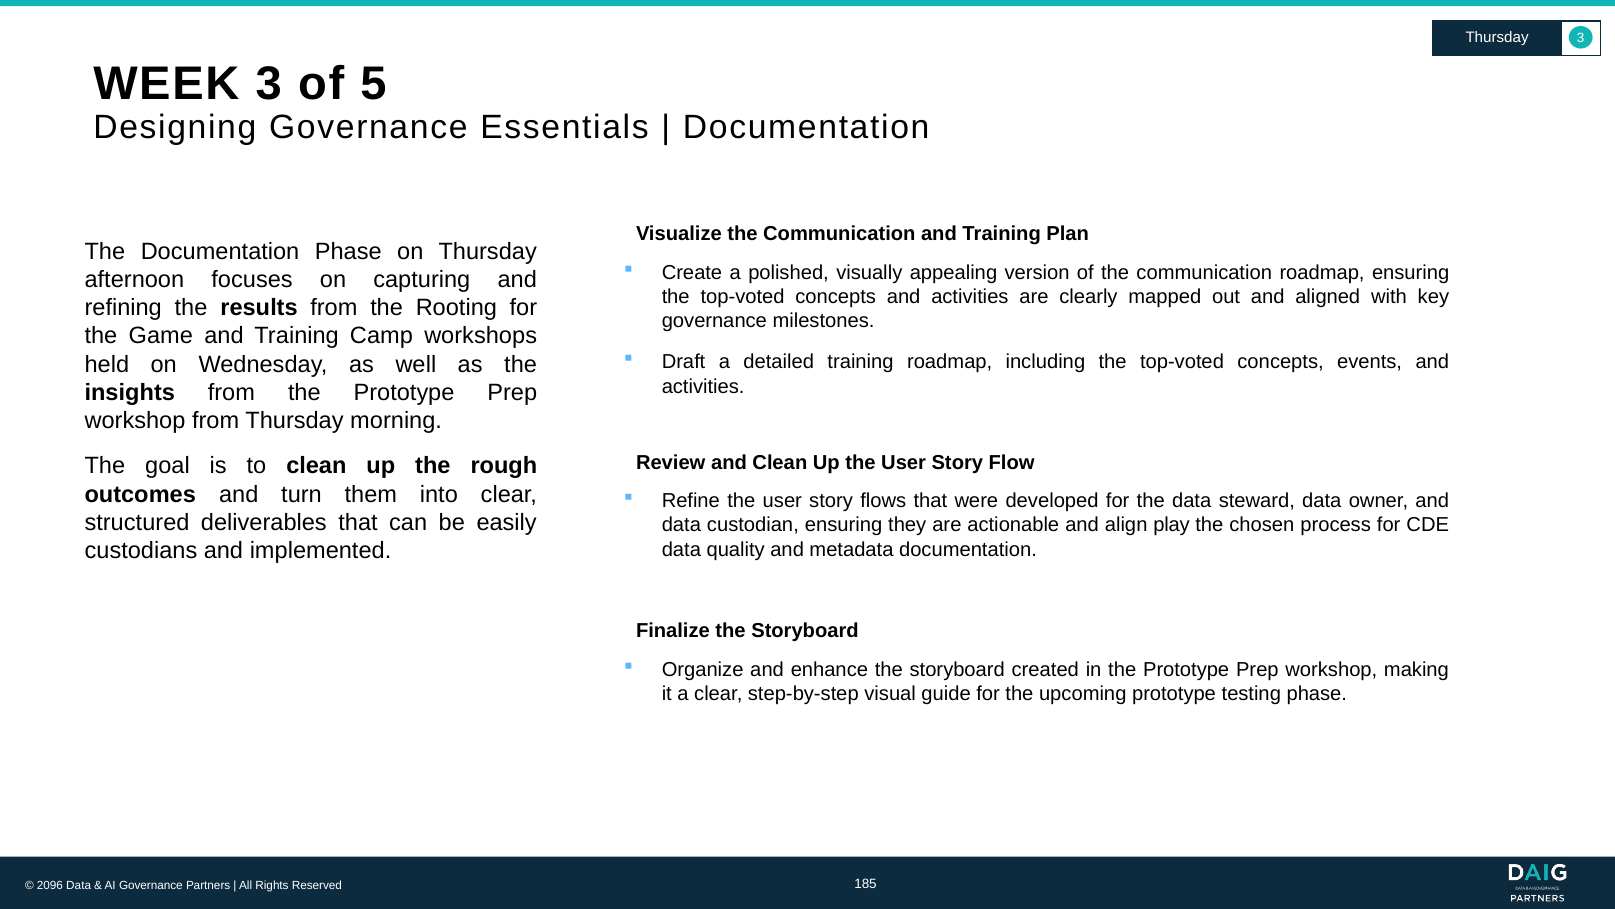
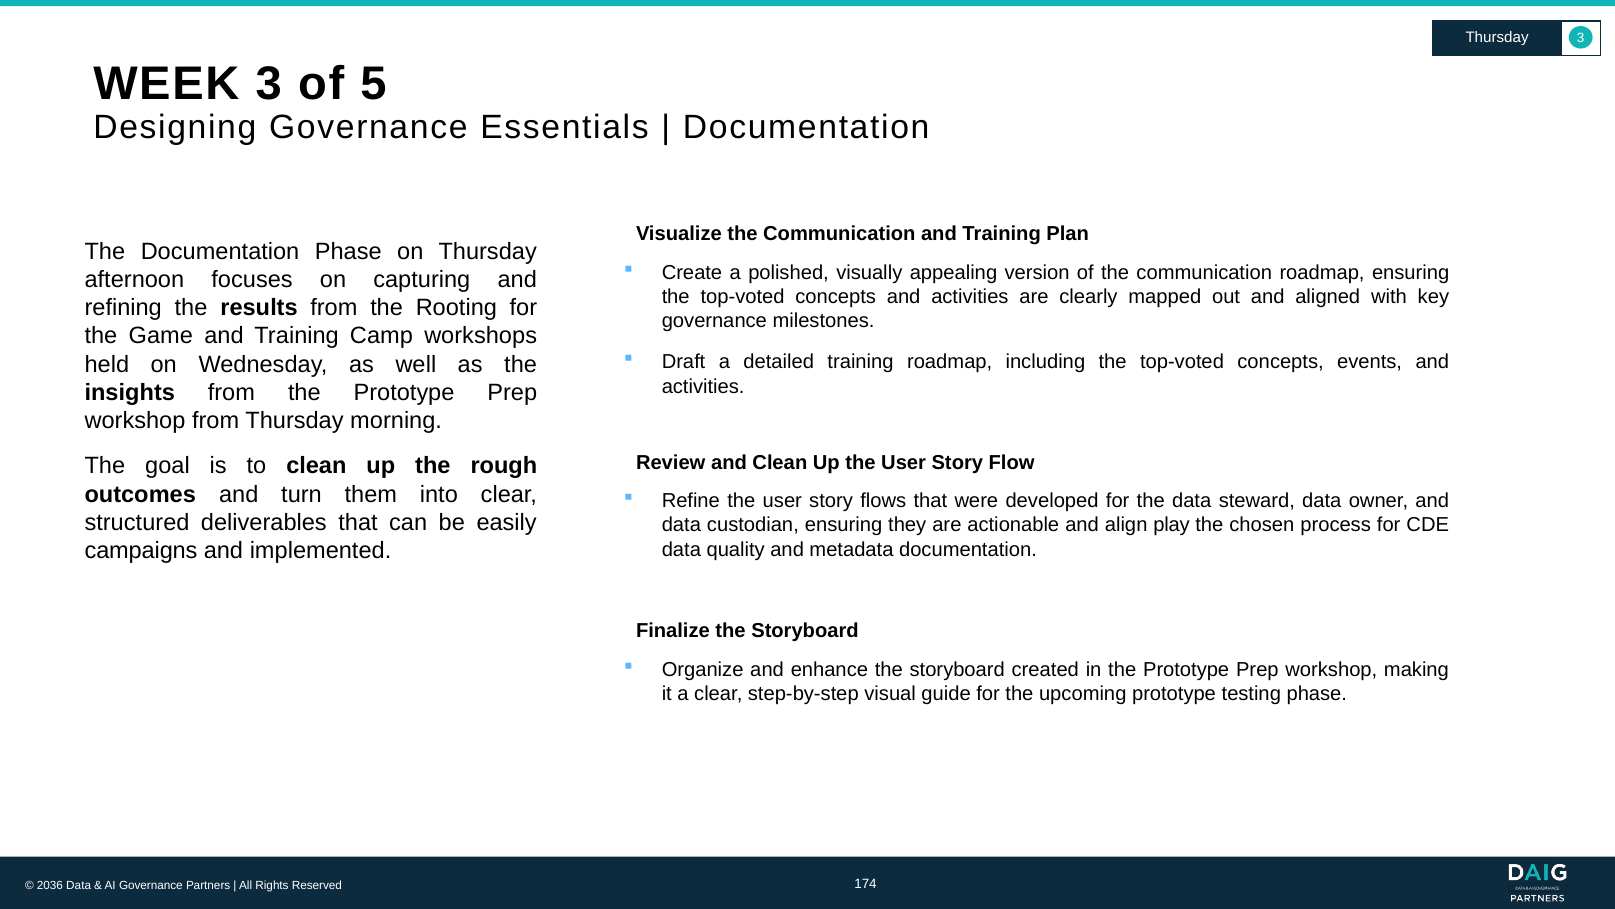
custodians: custodians -> campaigns (141, 551)
2096: 2096 -> 2036 (50, 885)
185: 185 -> 174 (866, 883)
